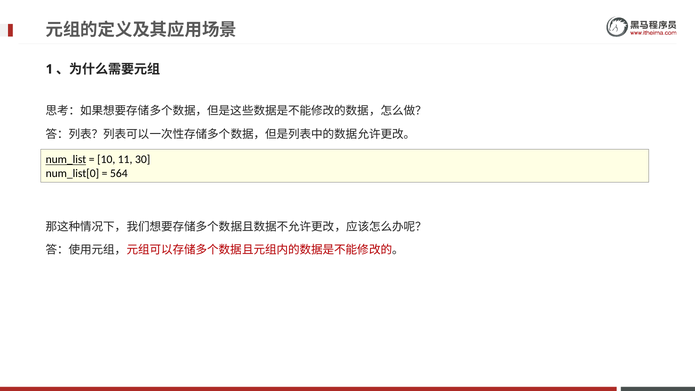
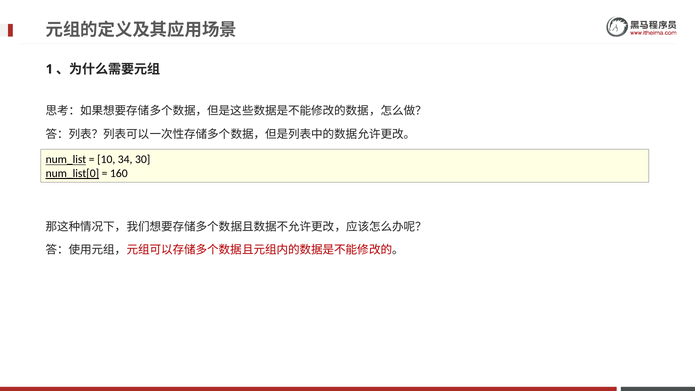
11: 11 -> 34 (125, 160)
num_list[0 underline: none -> present (72, 173)
564: 564 -> 160 (119, 173)
